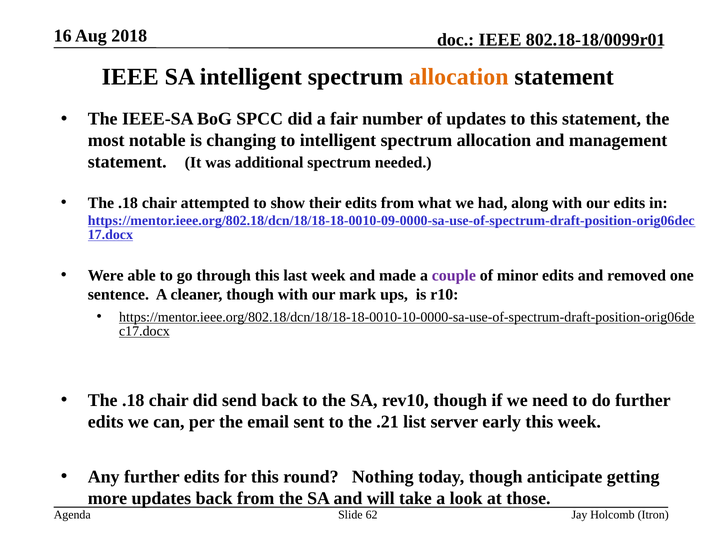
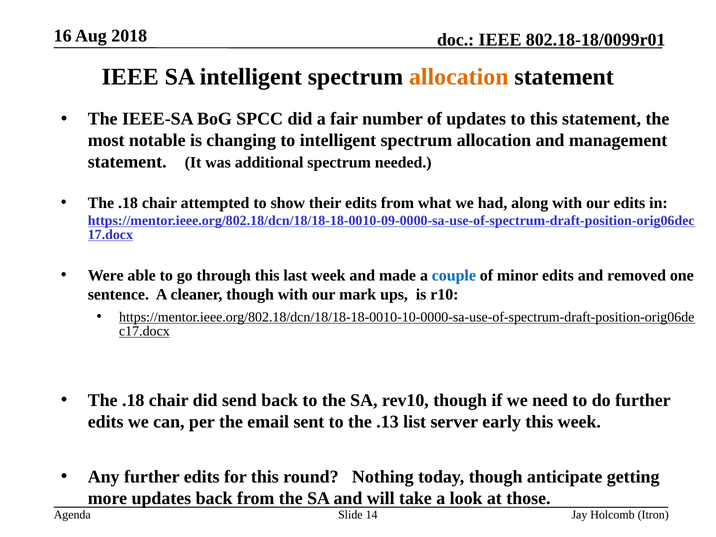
couple colour: purple -> blue (454, 275)
.21: .21 -> .13 (388, 422)
62: 62 -> 14 (372, 515)
